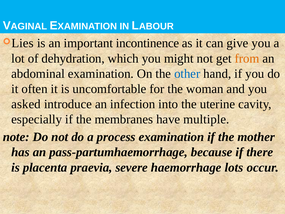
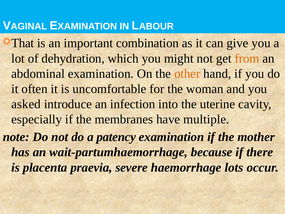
Lies: Lies -> That (23, 43)
incontinence: incontinence -> combination (147, 43)
other colour: blue -> orange (187, 74)
process: process -> patency (116, 137)
pass-partumhaemorrhage: pass-partumhaemorrhage -> wait-partumhaemorrhage (119, 152)
